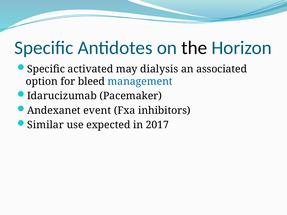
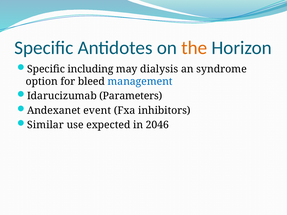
the colour: black -> orange (194, 48)
activated: activated -> including (90, 69)
associated: associated -> syndrome (222, 69)
Pacemaker: Pacemaker -> Parameters (131, 96)
2017: 2017 -> 2046 (157, 125)
